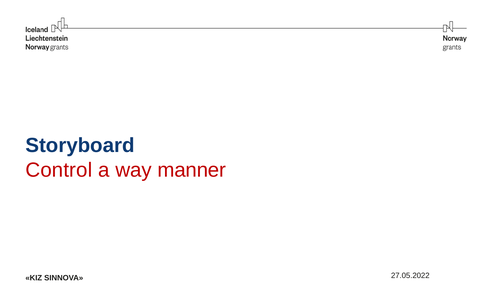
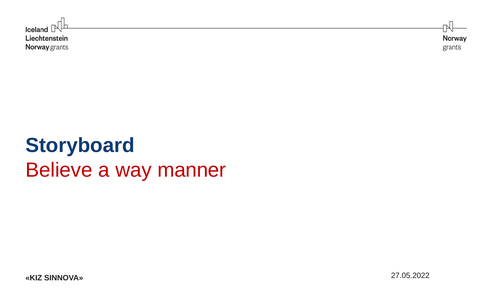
Control: Control -> Believe (59, 170)
